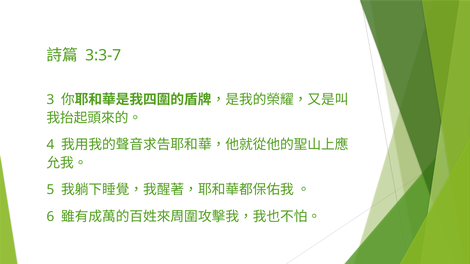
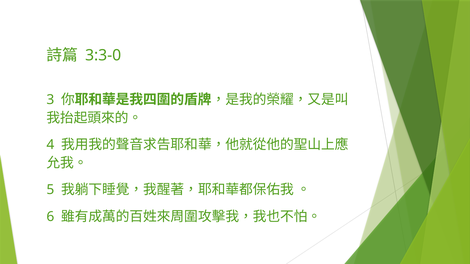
3:3-7: 3:3-7 -> 3:3-0 (103, 56)
